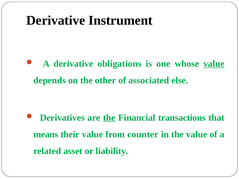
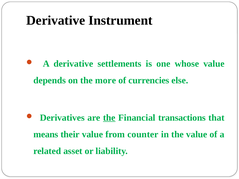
obligations: obligations -> settlements (120, 64)
value underline: present -> none (214, 64)
other: other -> more (106, 81)
associated: associated -> currencies (149, 81)
